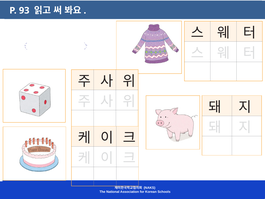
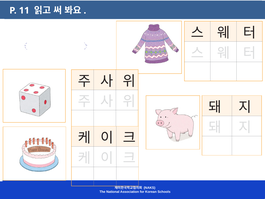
93: 93 -> 11 (24, 10)
